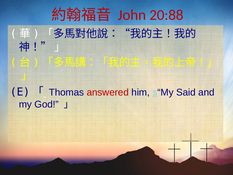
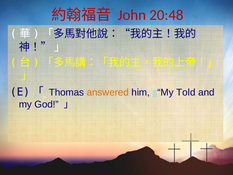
20:88: 20:88 -> 20:48 (166, 15)
answered colour: red -> orange (108, 92)
Said: Said -> Told (186, 92)
